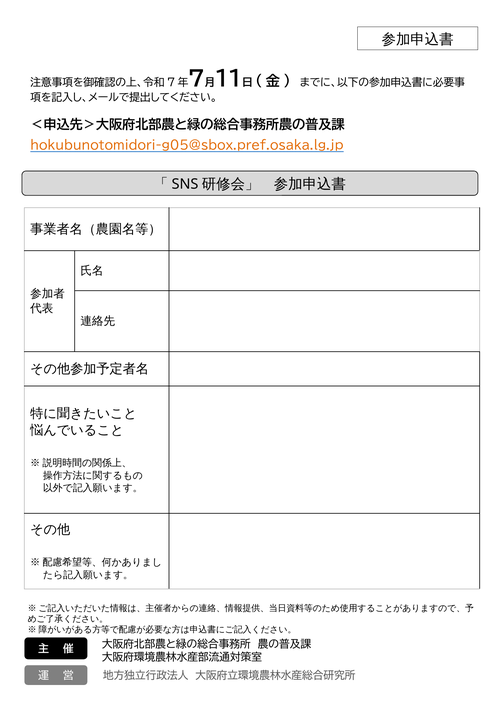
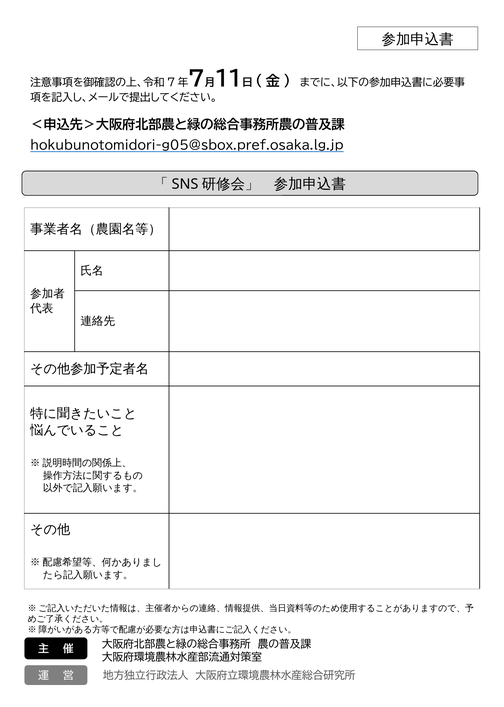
hokubunotomidori-g05@sbox.pref.osaka.lg.jp colour: orange -> black (187, 146)
